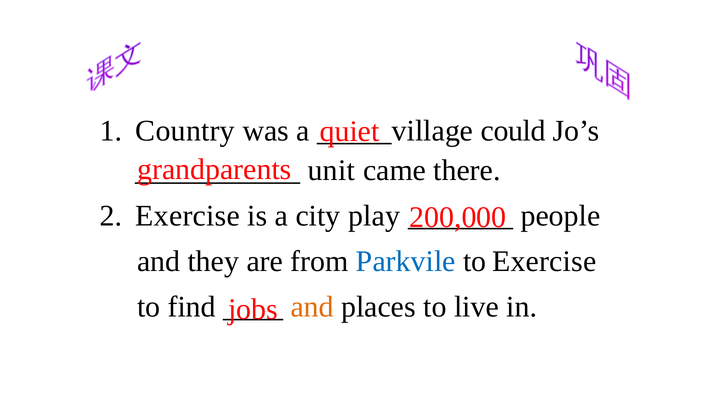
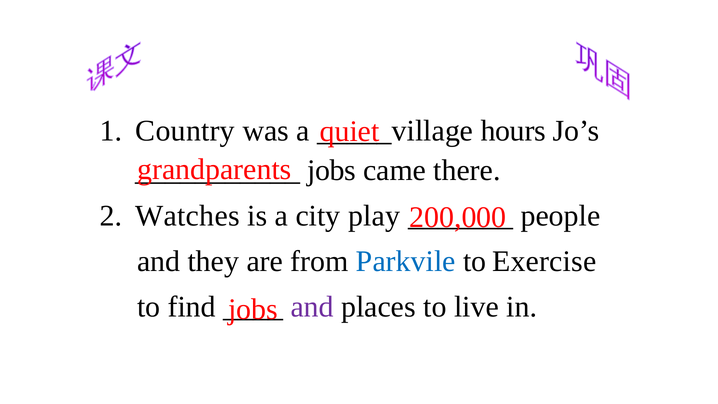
could: could -> hours (513, 131)
unit: unit -> jobs (332, 170)
Exercise: Exercise -> Watches (188, 216)
and colour: orange -> purple (312, 307)
